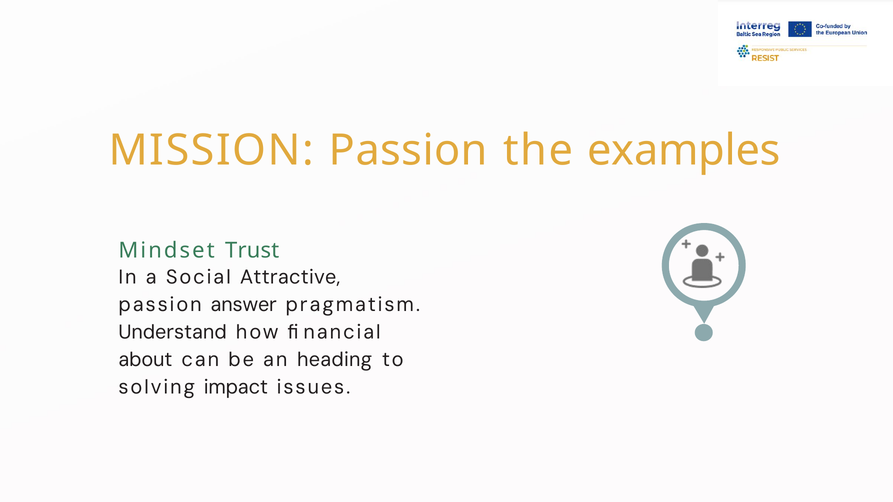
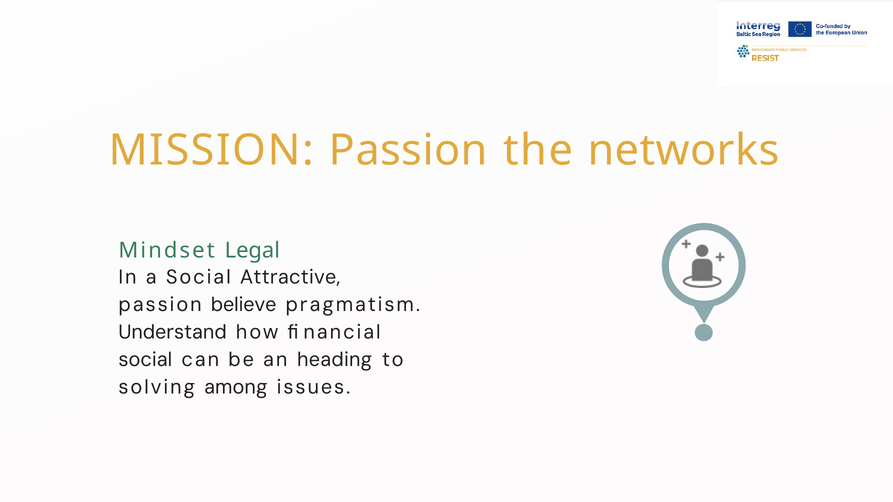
examples: examples -> networks (684, 150)
Trust: Trust -> Legal (252, 251)
answer: answer -> believe (244, 305)
about: about -> social (145, 360)
impact: impact -> among (236, 387)
